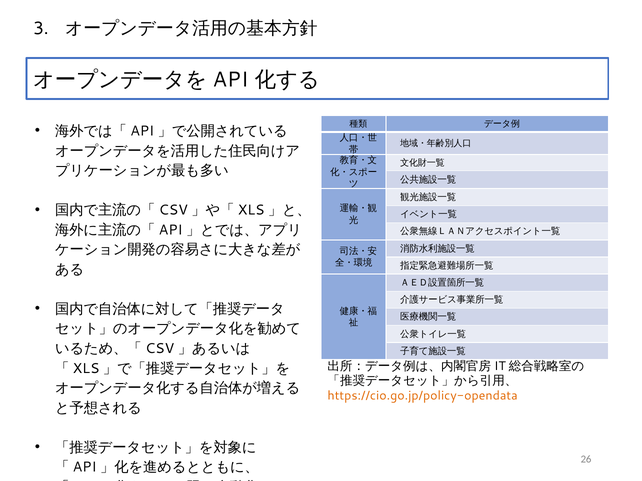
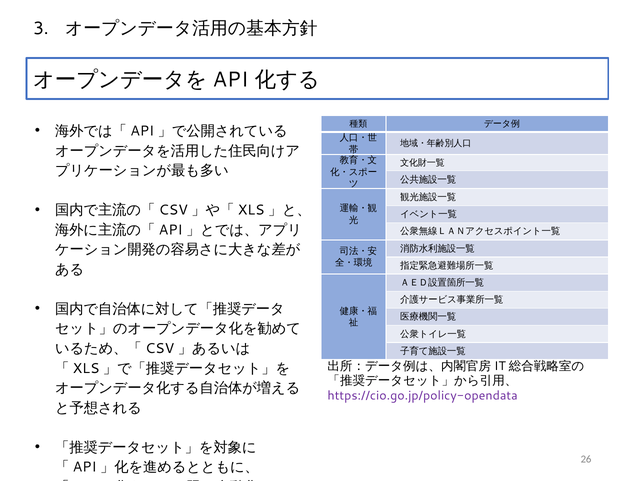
https://cio.go.jp/policy-opendata colour: orange -> purple (423, 396)
